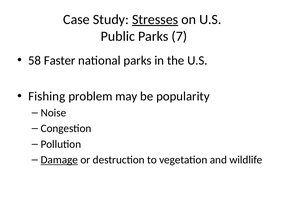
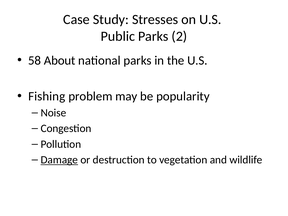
Stresses underline: present -> none (155, 19)
7: 7 -> 2 (179, 36)
Faster: Faster -> About (60, 60)
